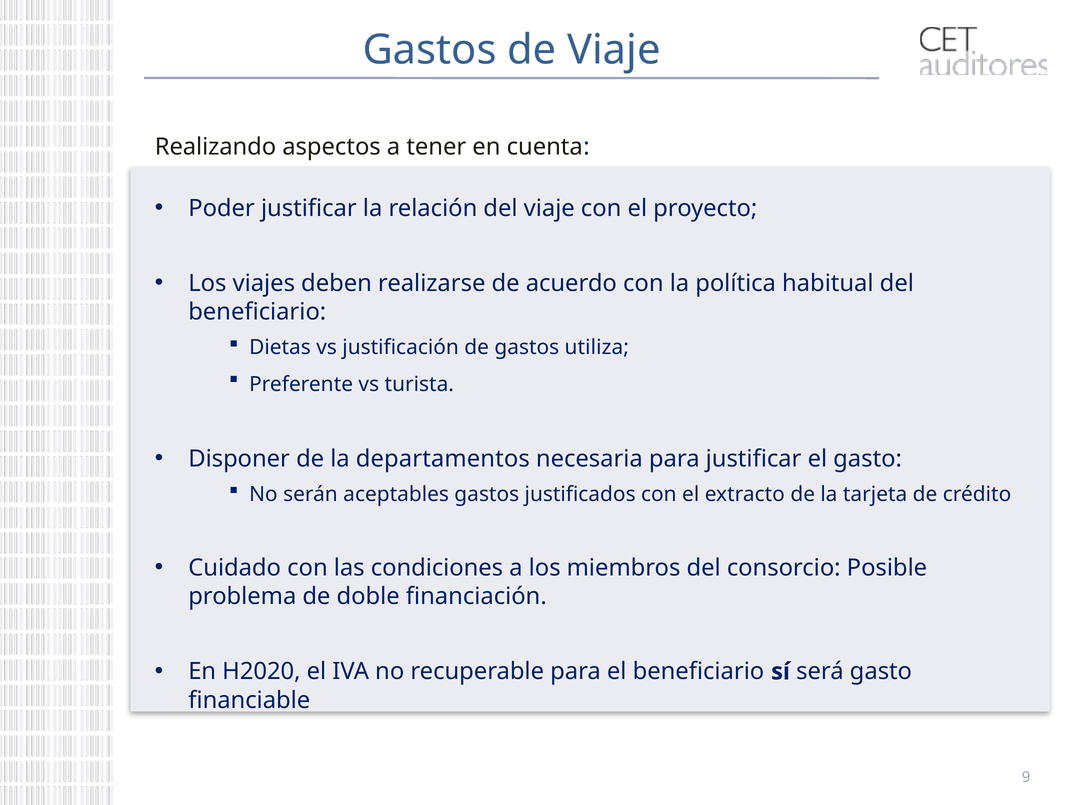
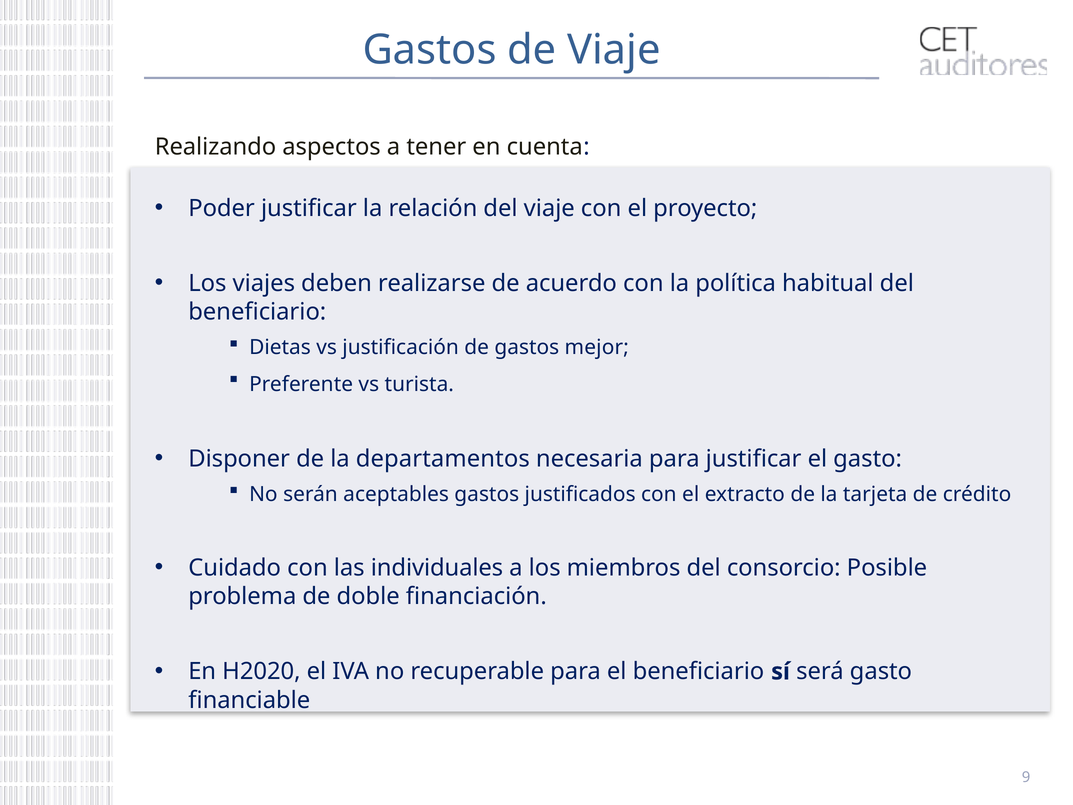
utiliza: utiliza -> mejor (597, 347)
condiciones: condiciones -> individuales (437, 568)
